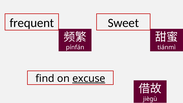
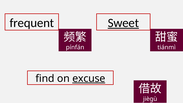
Sweet underline: none -> present (123, 23)
